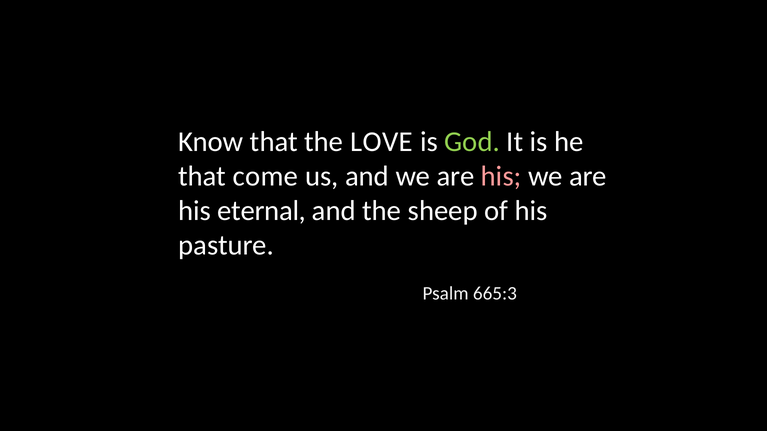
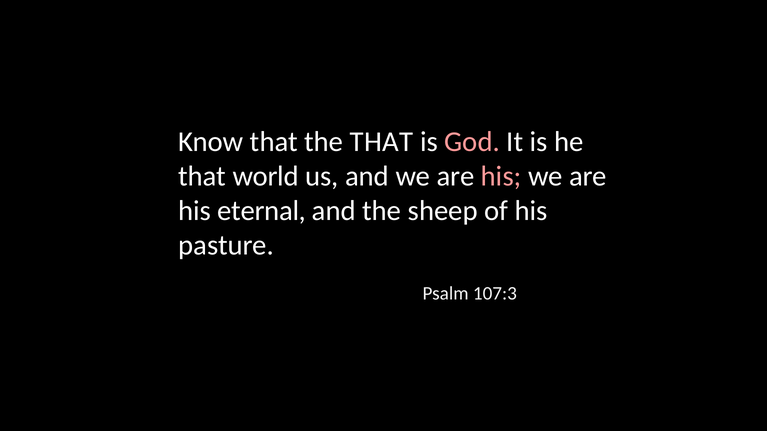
the LOVE: LOVE -> THAT (381, 142)
God colour: light green -> pink (472, 142)
come: come -> world (266, 176)
665:3: 665:3 -> 107:3 (495, 294)
